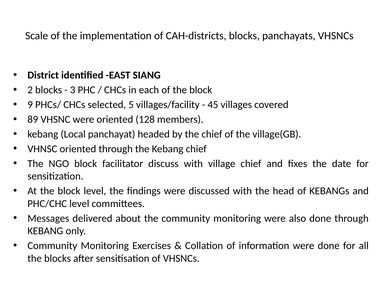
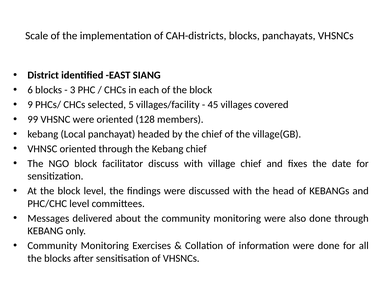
2: 2 -> 6 (30, 90)
89: 89 -> 99 (33, 120)
